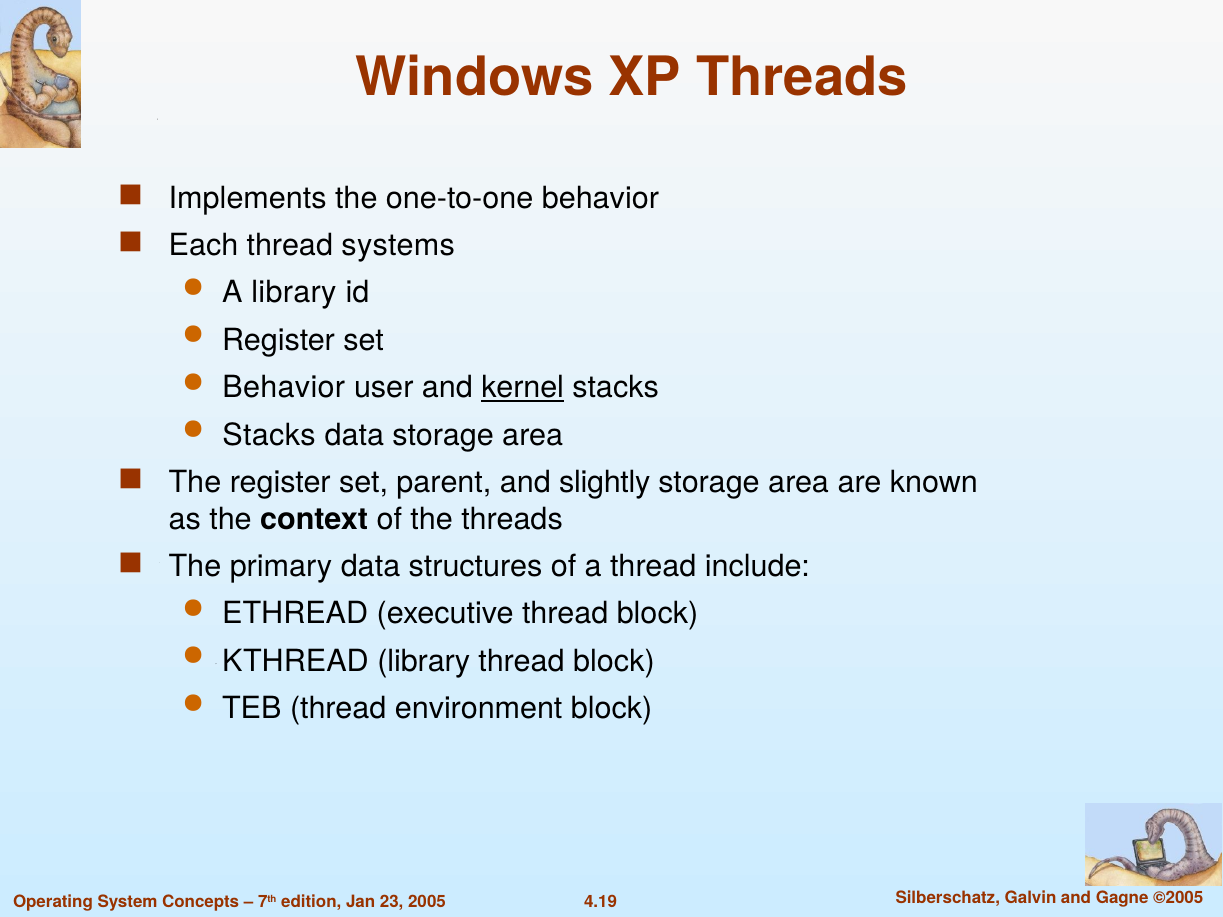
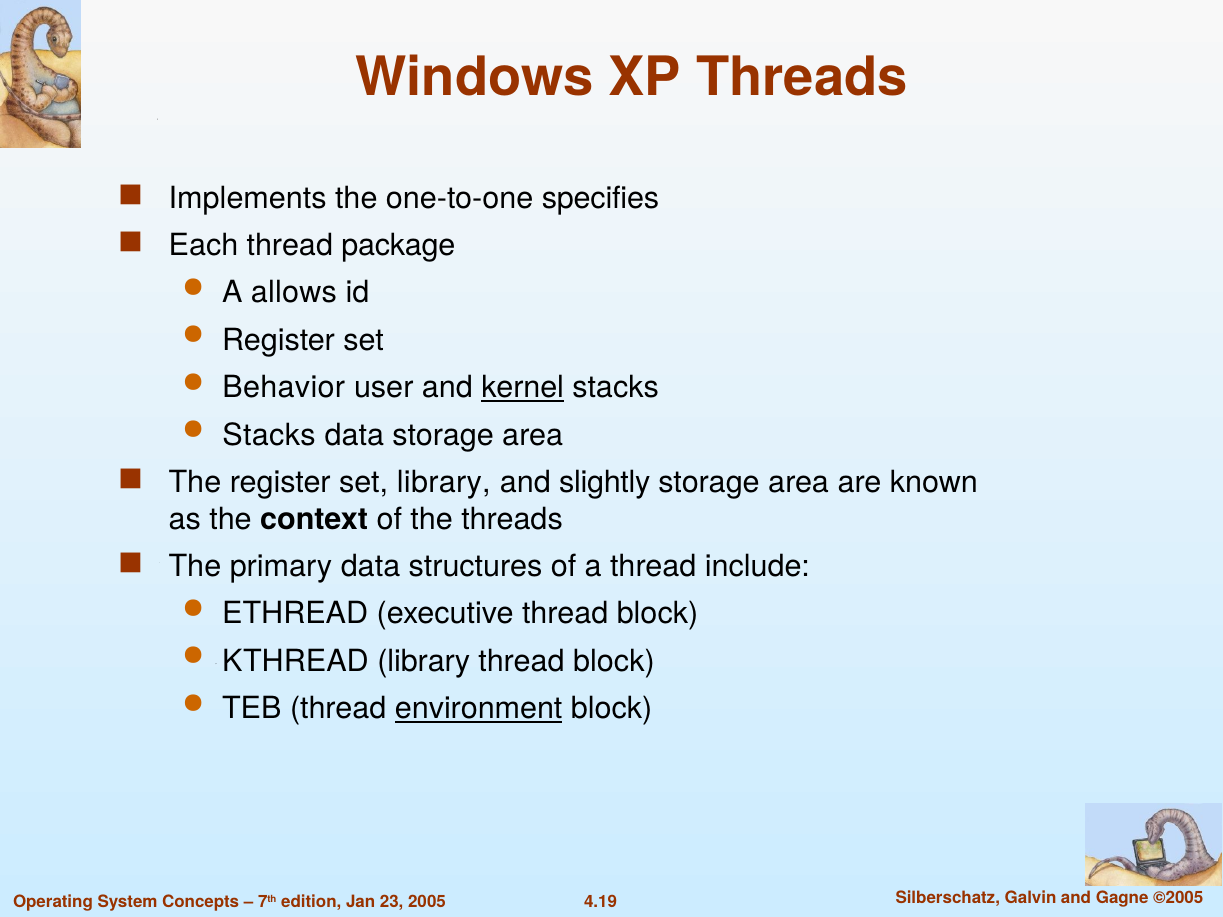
one-to-one behavior: behavior -> specifies (600, 198)
systems: systems -> package (398, 246)
A library: library -> allows (294, 293)
set parent: parent -> library (444, 482)
environment underline: none -> present (479, 709)
